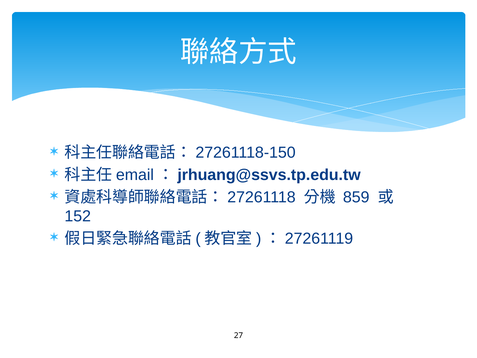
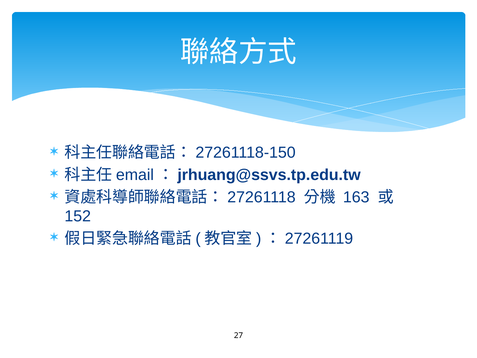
859: 859 -> 163 (356, 197)
